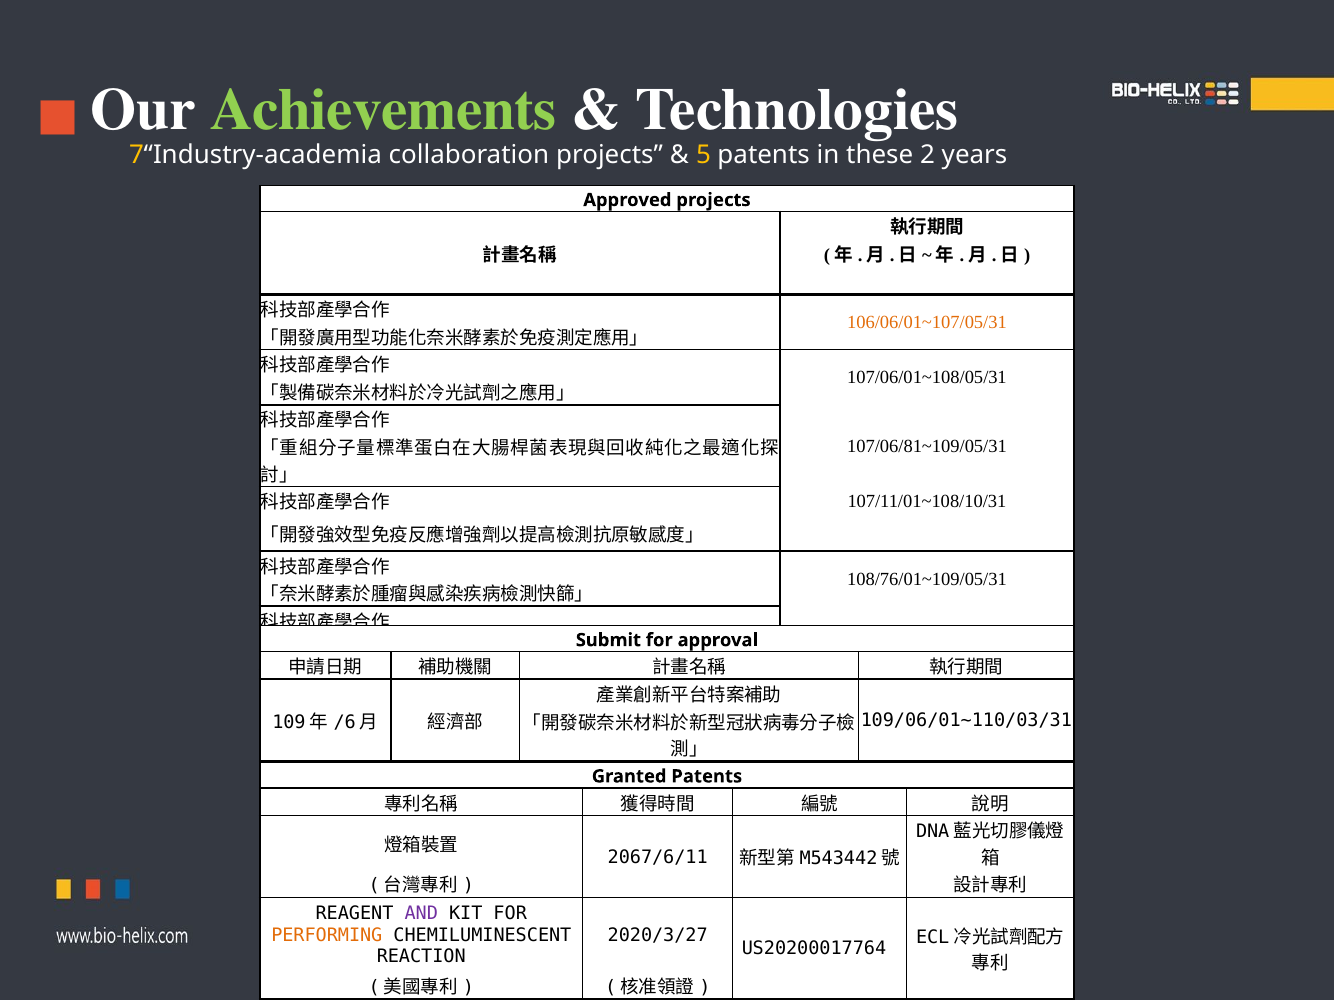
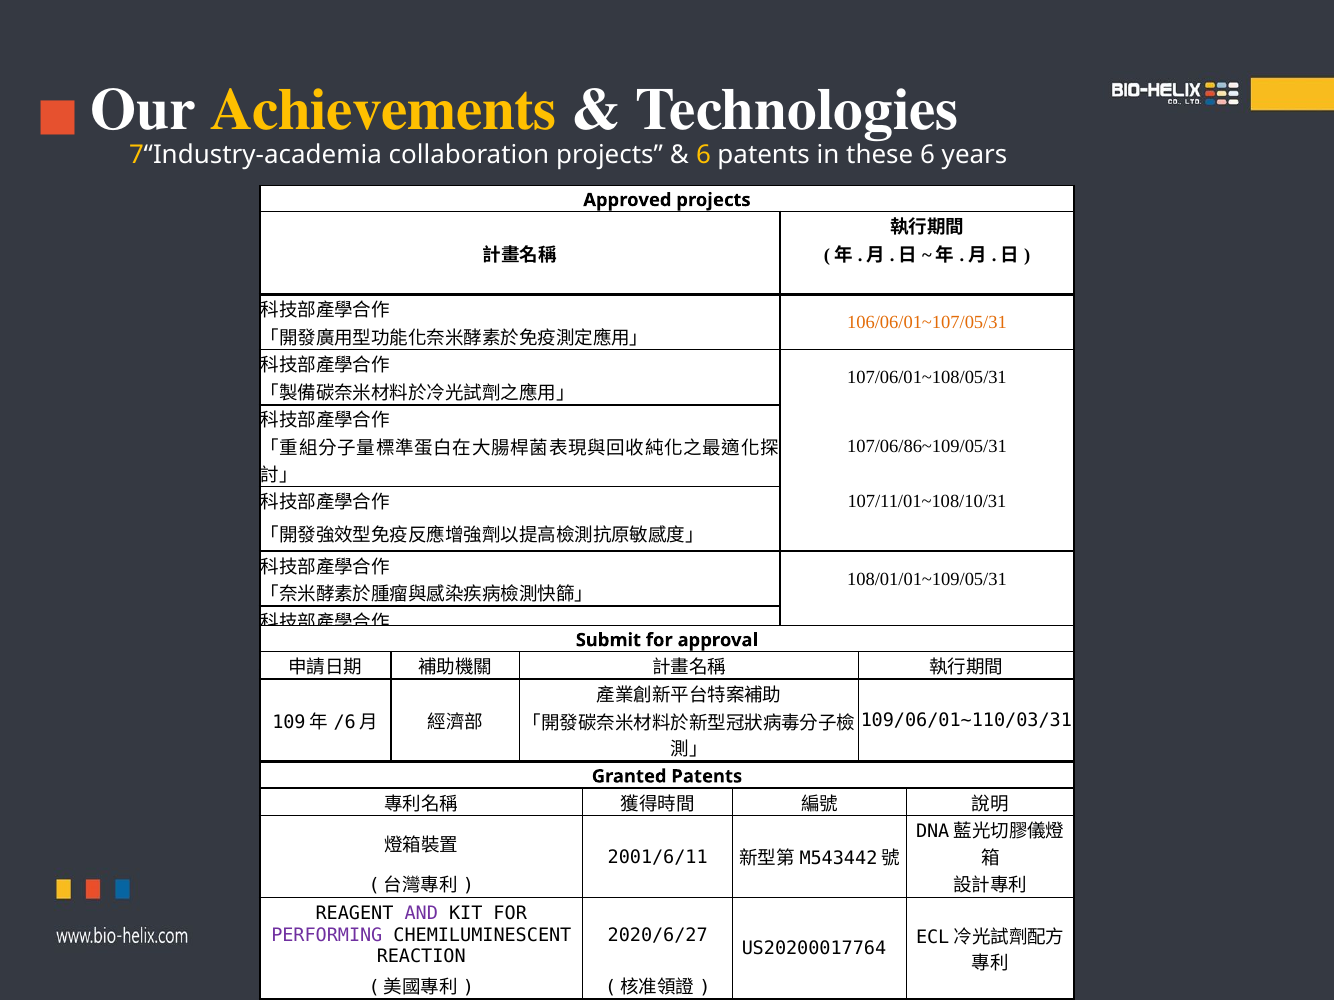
Achievements colour: light green -> yellow (384, 110)
5: 5 -> 6 (703, 155)
these 2: 2 -> 6 (928, 155)
107/06/81~109/05/31: 107/06/81~109/05/31 -> 107/06/86~109/05/31 (927, 446)
108/76/01~109/05/31: 108/76/01~109/05/31 -> 108/01/01~109/05/31 (927, 579)
2067/6/11: 2067/6/11 -> 2001/6/11 (658, 858)
PERFORMING colour: orange -> purple (327, 936)
2020/3/27: 2020/3/27 -> 2020/6/27 (658, 936)
